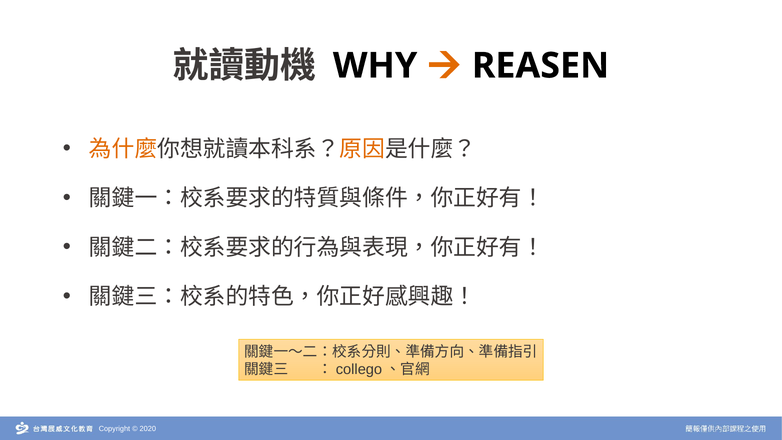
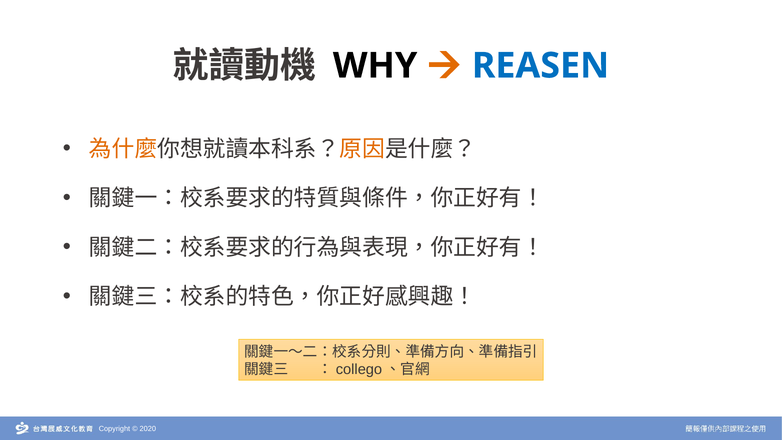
REASEN colour: black -> blue (541, 66)
